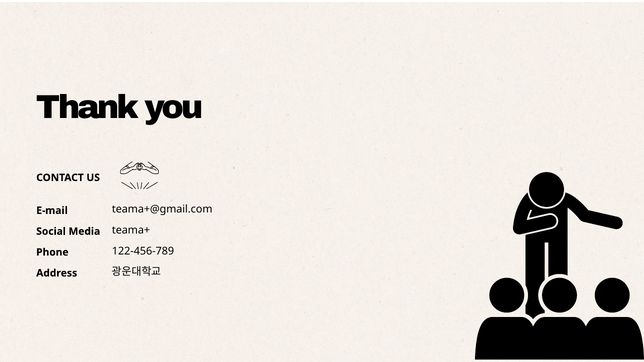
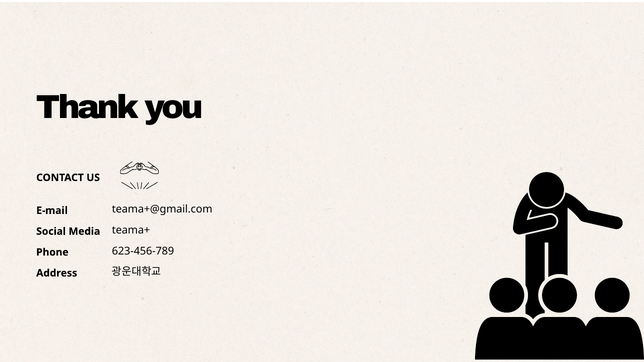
122-456-789: 122-456-789 -> 623-456-789 (143, 251)
